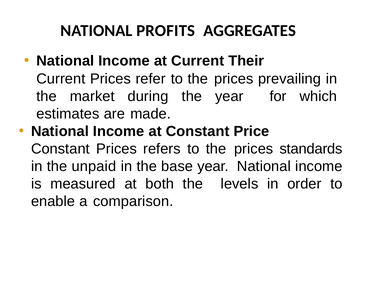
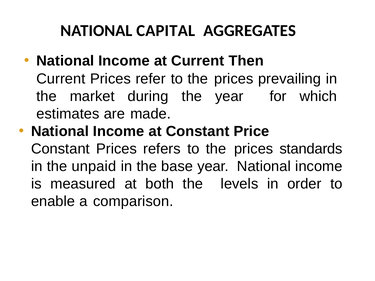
PROFITS: PROFITS -> CAPITAL (166, 31)
Their: Their -> Then (246, 61)
